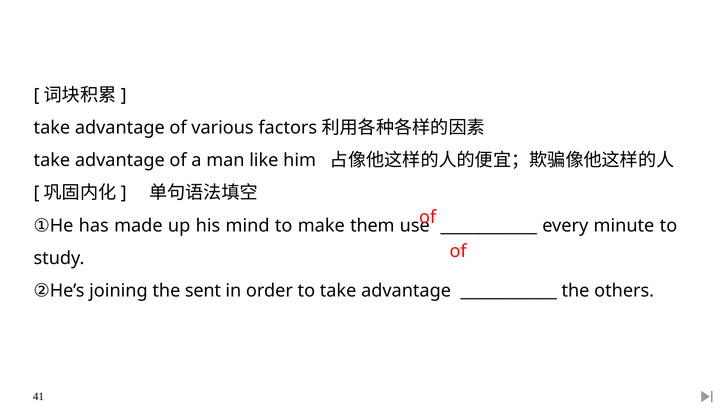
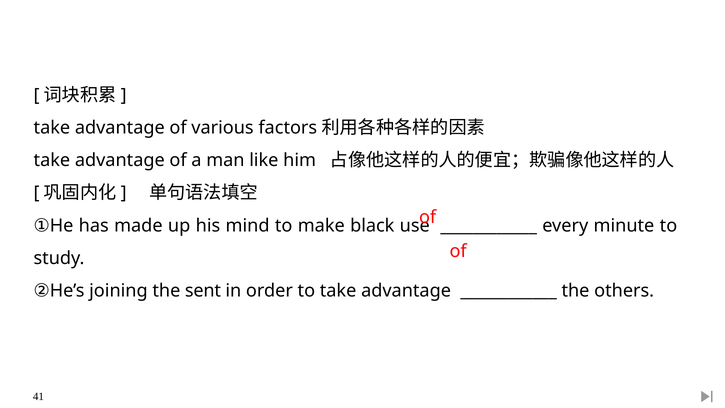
them: them -> black (372, 226)
